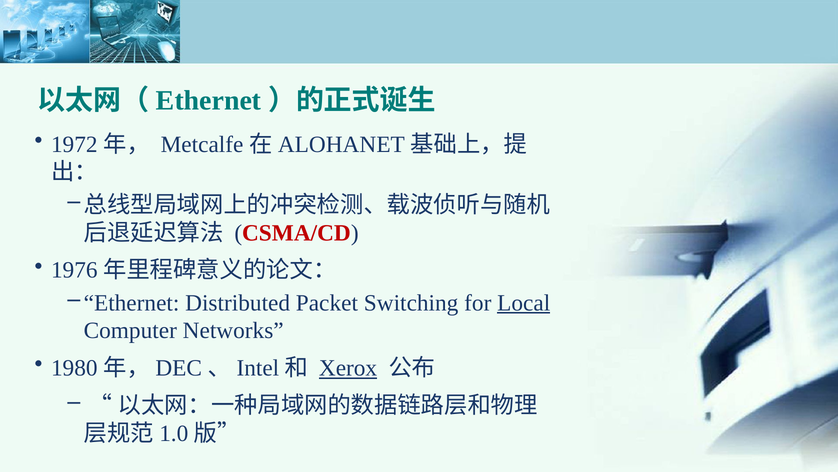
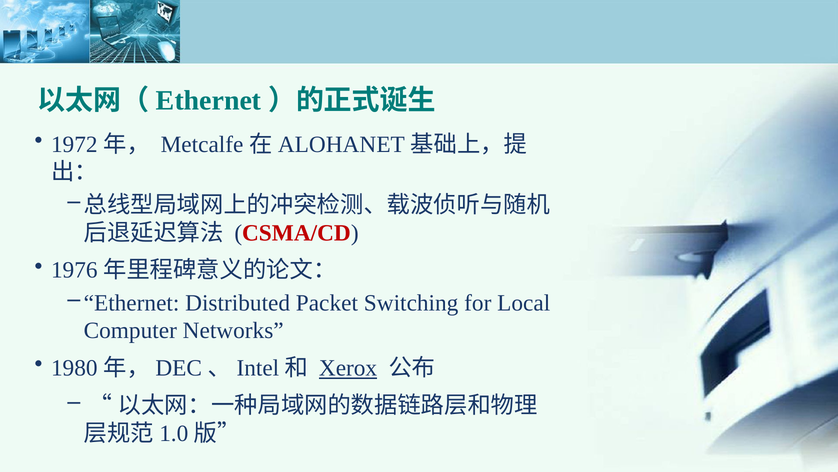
Local underline: present -> none (524, 303)
